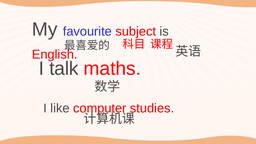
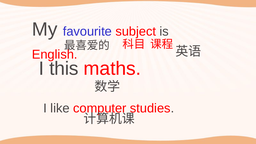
talk: talk -> this (64, 69)
